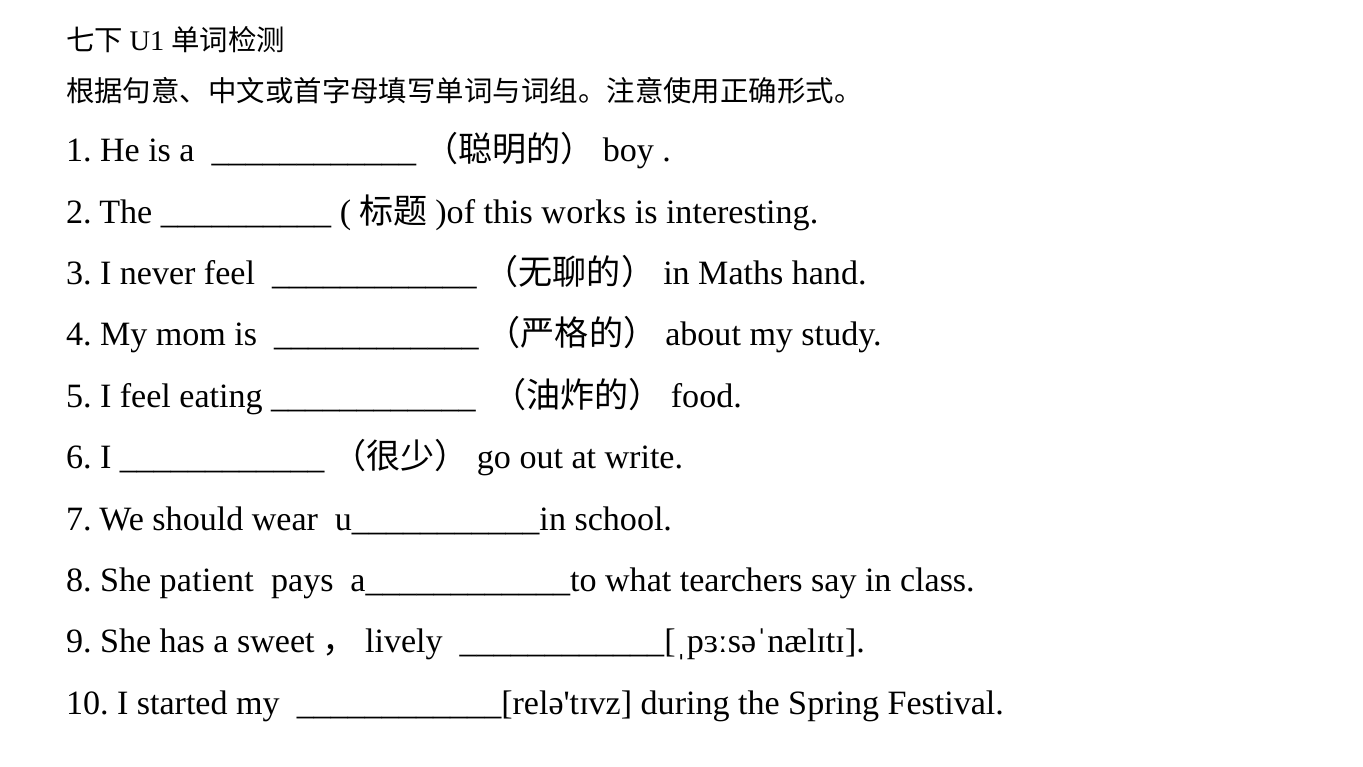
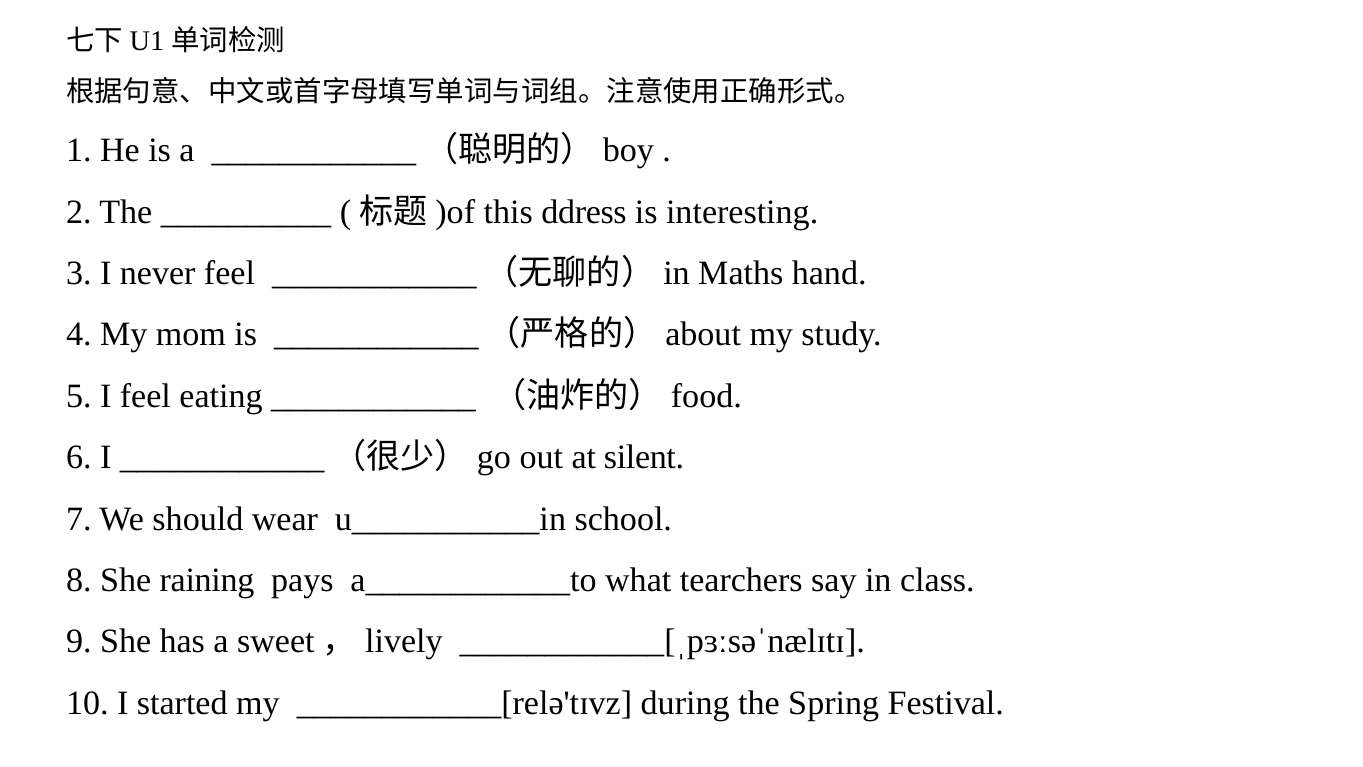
works: works -> ddress (584, 212)
write: write -> silent (644, 457)
patient: patient -> raining (207, 580)
